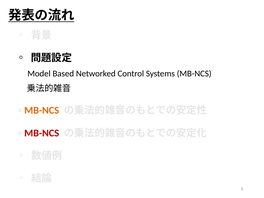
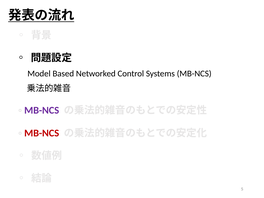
MB-NCS colour: orange -> purple (42, 110)
